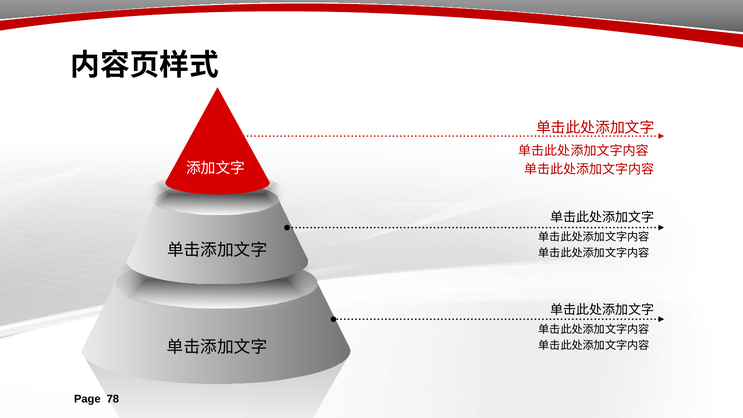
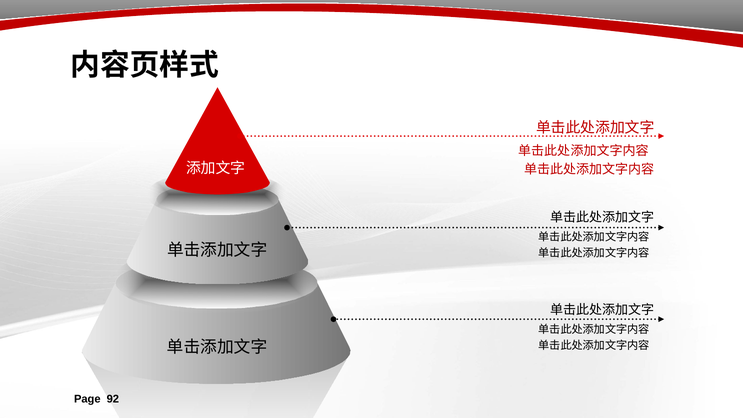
78: 78 -> 92 (113, 399)
